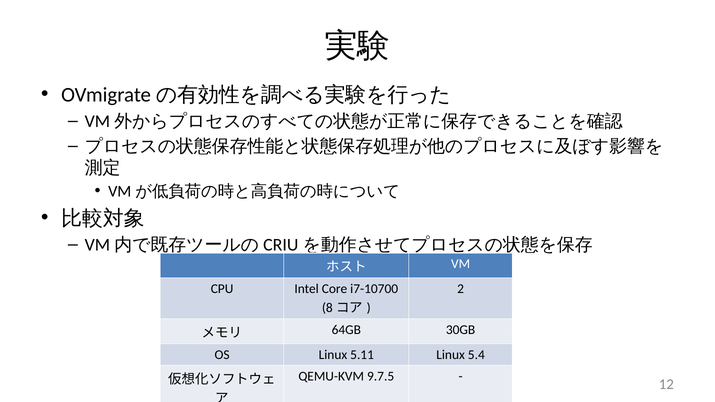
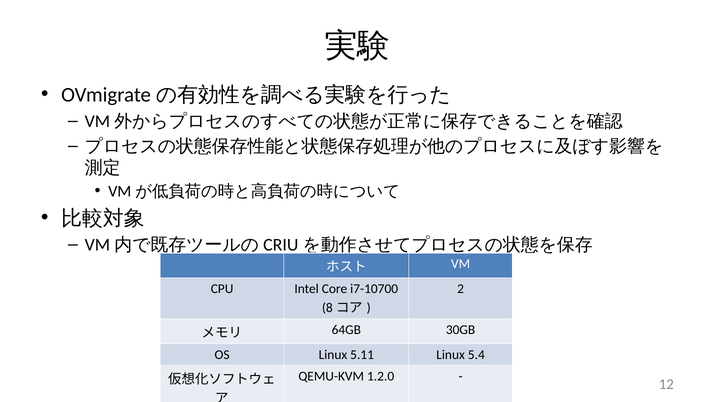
9.7.5: 9.7.5 -> 1.2.0 (381, 377)
